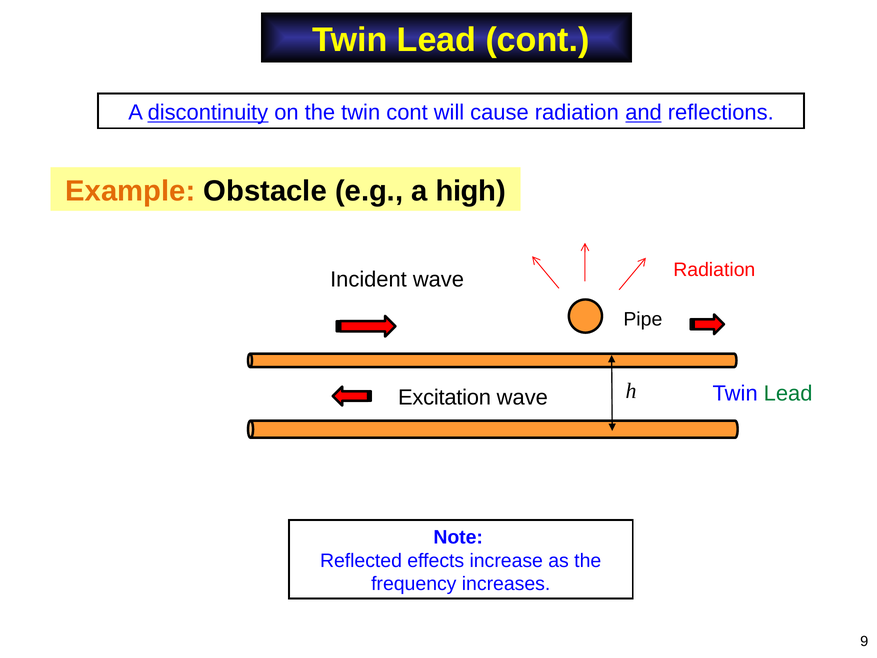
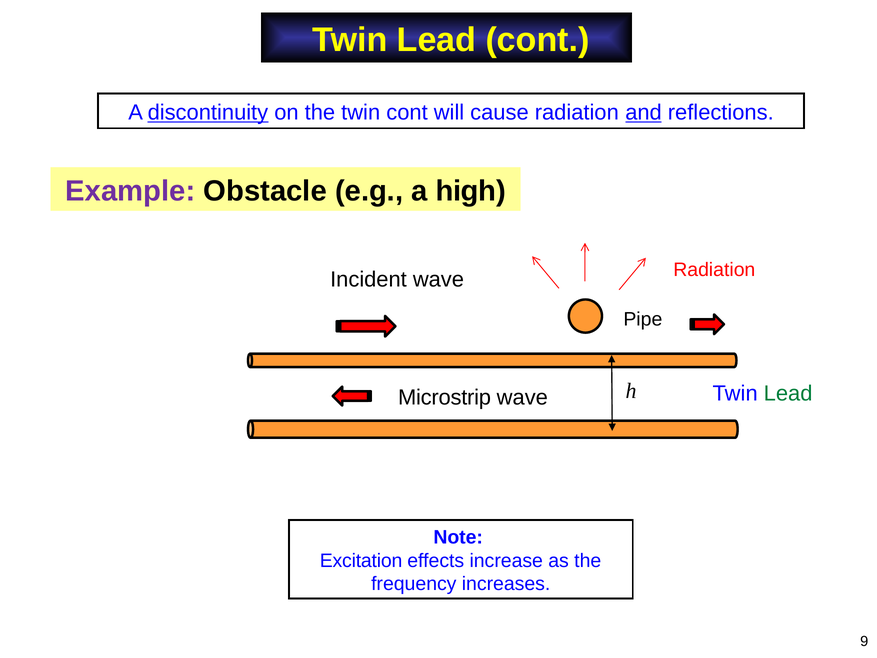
Example colour: orange -> purple (130, 191)
Excitation: Excitation -> Microstrip (445, 397)
Reflected: Reflected -> Excitation (361, 560)
